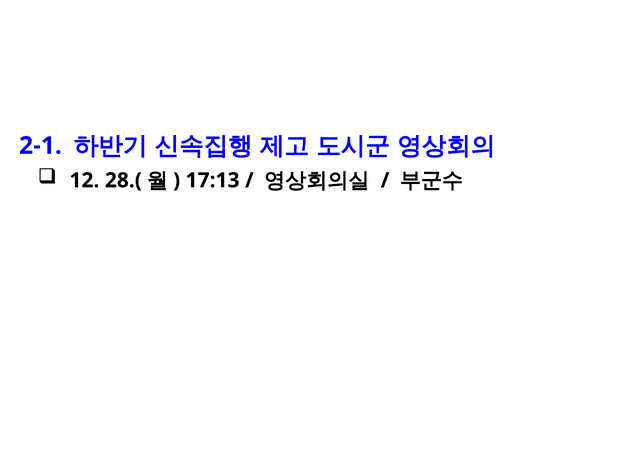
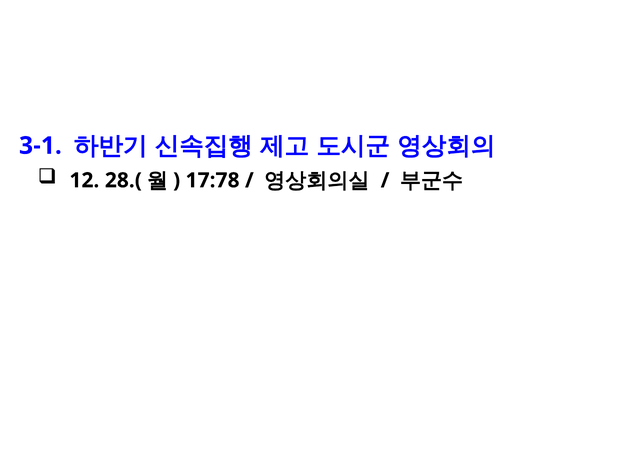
2-1: 2-1 -> 3-1 (40, 146)
17:13: 17:13 -> 17:78 (213, 180)
